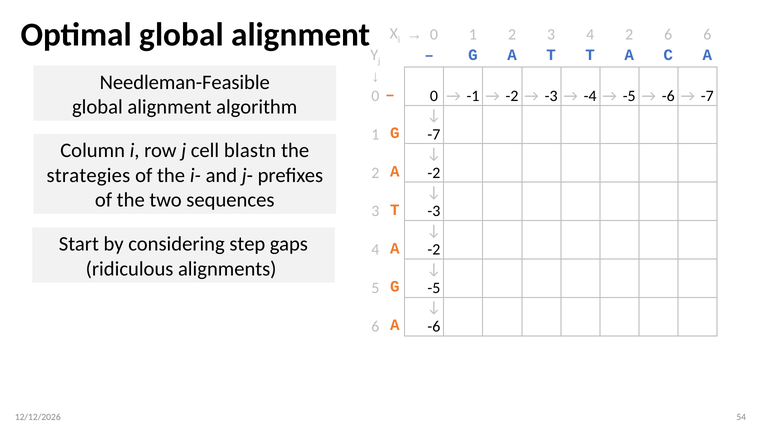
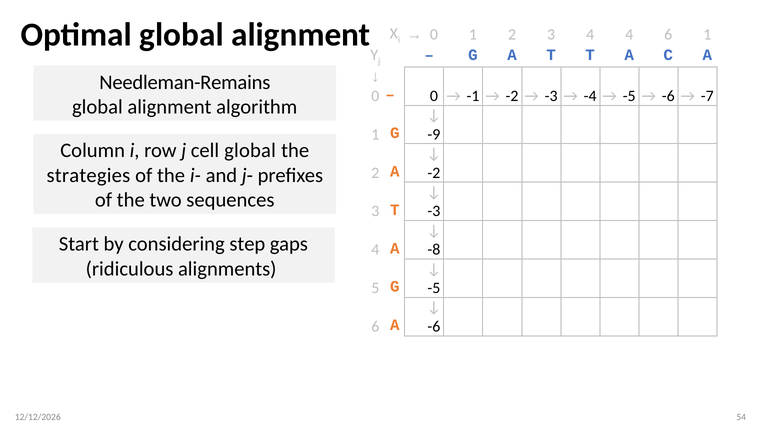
4 2: 2 -> 4 (629, 35)
6 6: 6 -> 1 (707, 35)
Needleman-Feasible: Needleman-Feasible -> Needleman-Remains (185, 82)
G -7: -7 -> -9 (434, 134)
cell blastn: blastn -> global (250, 151)
4 A -2: -2 -> -8 (434, 250)
